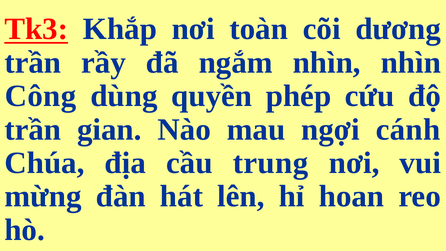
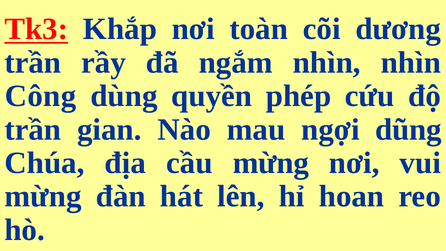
cánh: cánh -> dũng (408, 129)
cầu trung: trung -> mừng (271, 163)
